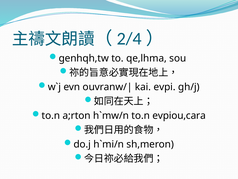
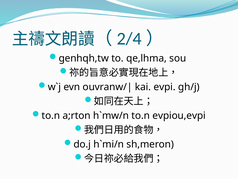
evpiou,cara: evpiou,cara -> evpiou,evpi (179, 115)
